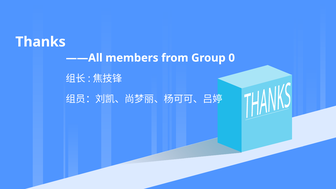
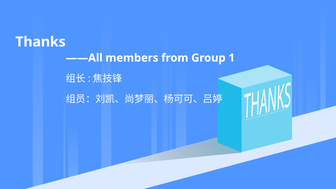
0: 0 -> 1 (232, 58)
